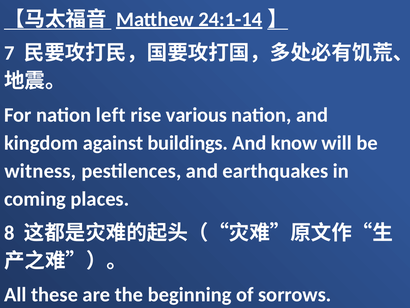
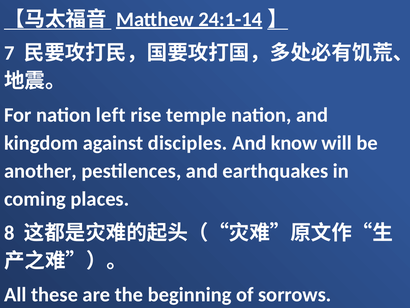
various: various -> temple (196, 115)
buildings: buildings -> disciples (188, 143)
witness: witness -> another (40, 171)
